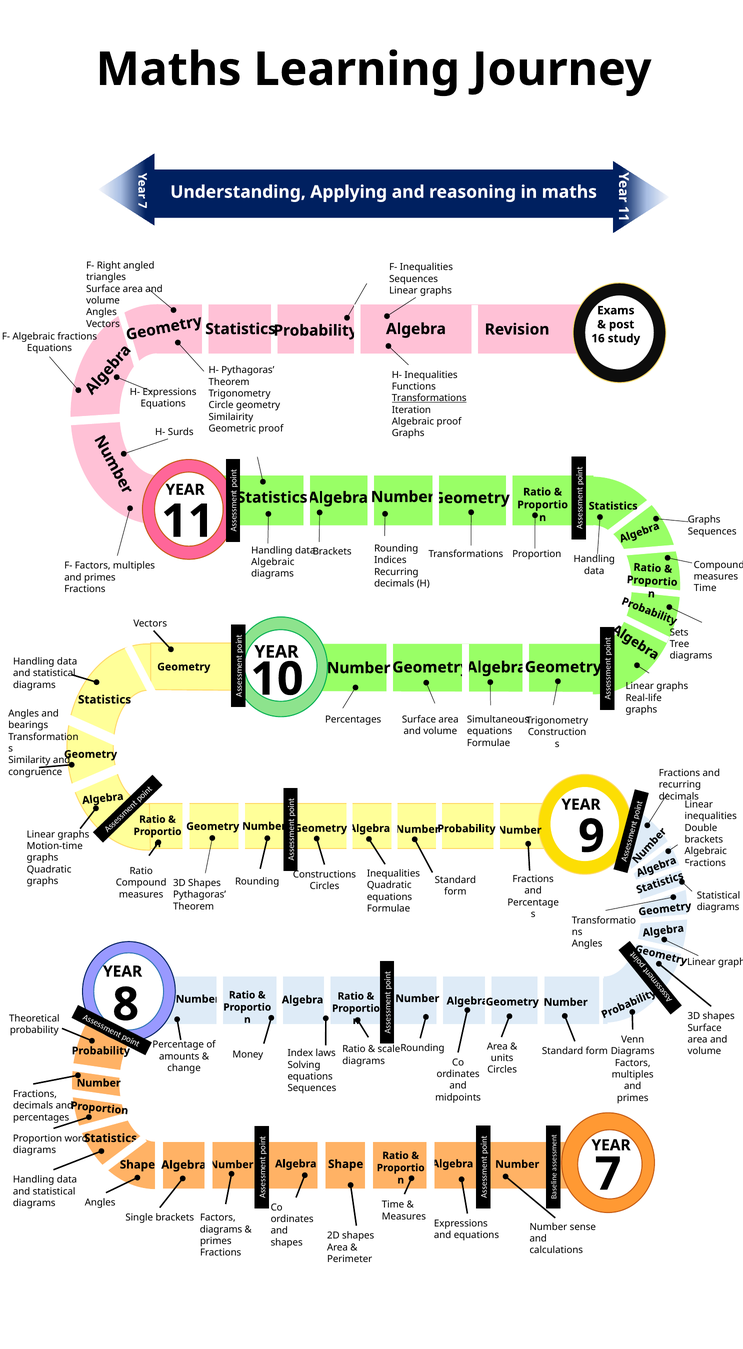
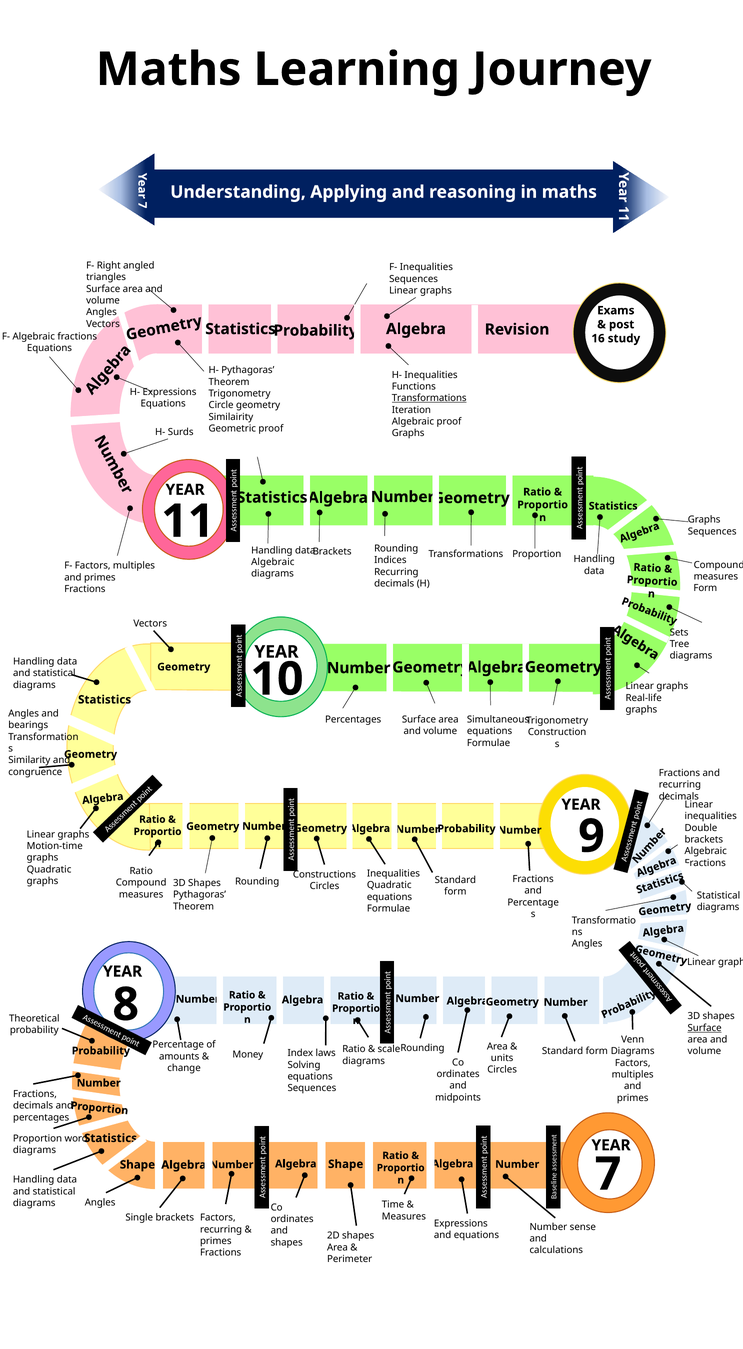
Time: Time -> Form (705, 588)
Surface underline: none -> present (705, 1027)
diagrams: diagrams -> recurring (221, 1229)
